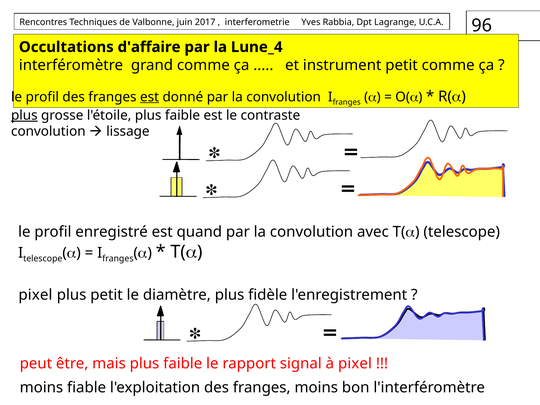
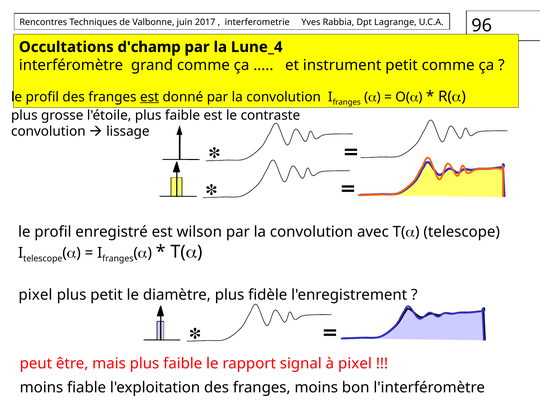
d'affaire: d'affaire -> d'champ (149, 47)
plus underline: present -> none (24, 115)
quand: quand -> wilson (199, 232)
